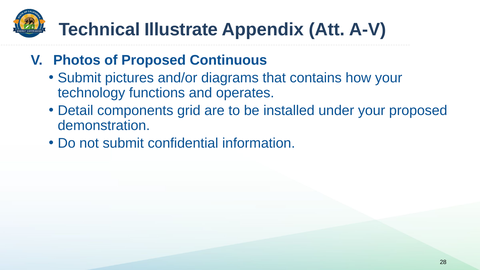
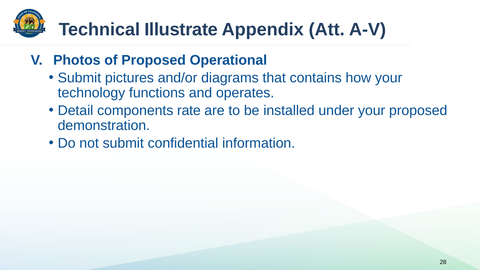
Continuous: Continuous -> Operational (228, 60)
grid: grid -> rate (189, 111)
